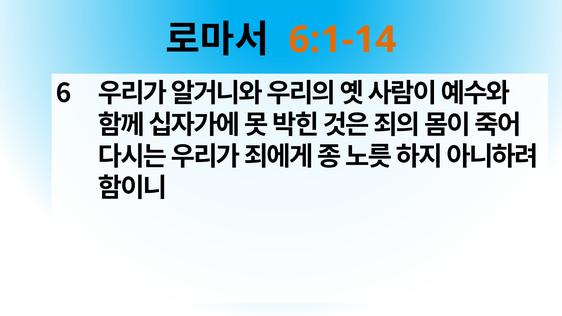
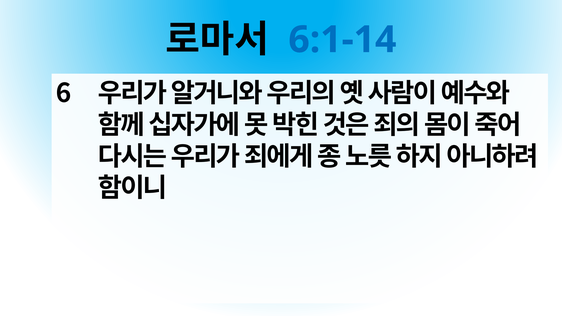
6:1-14 colour: orange -> blue (342, 40)
